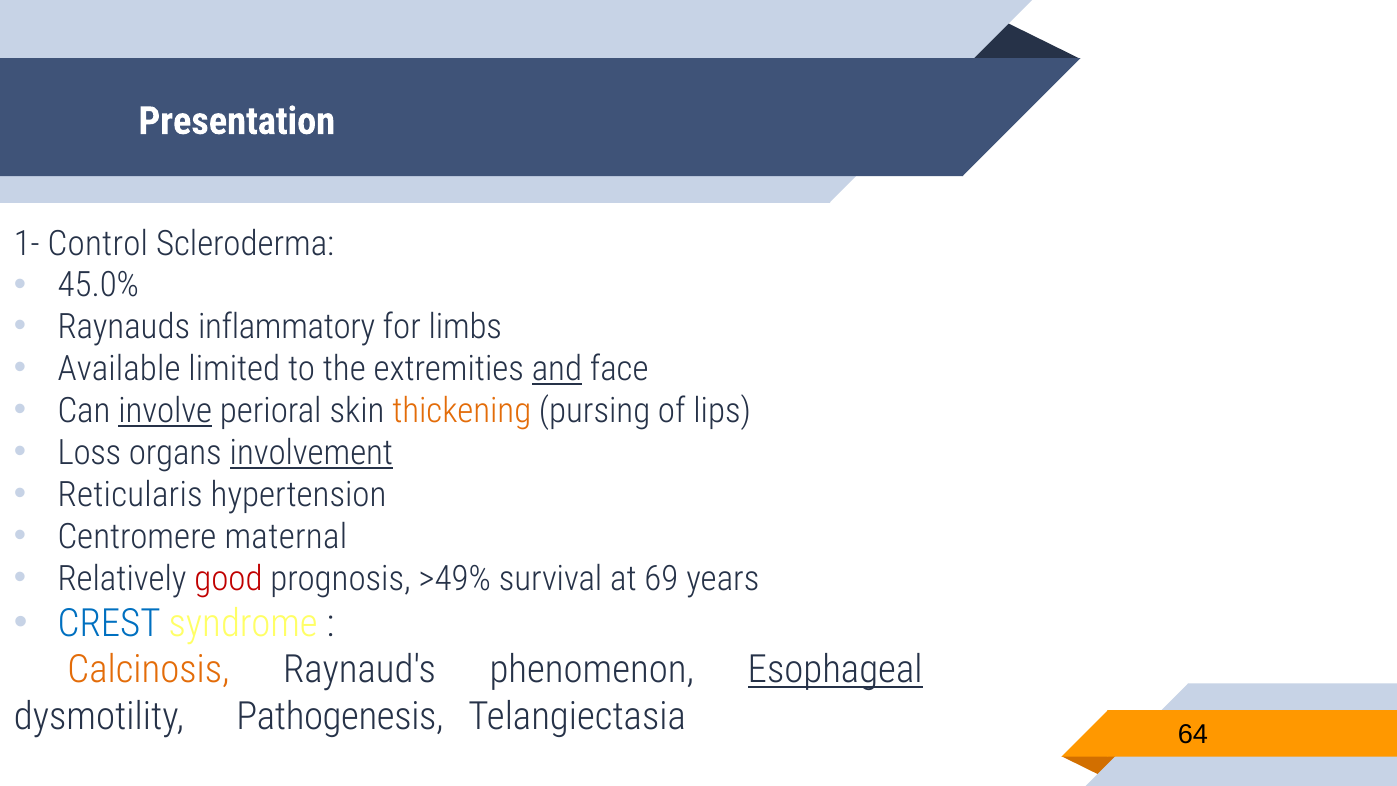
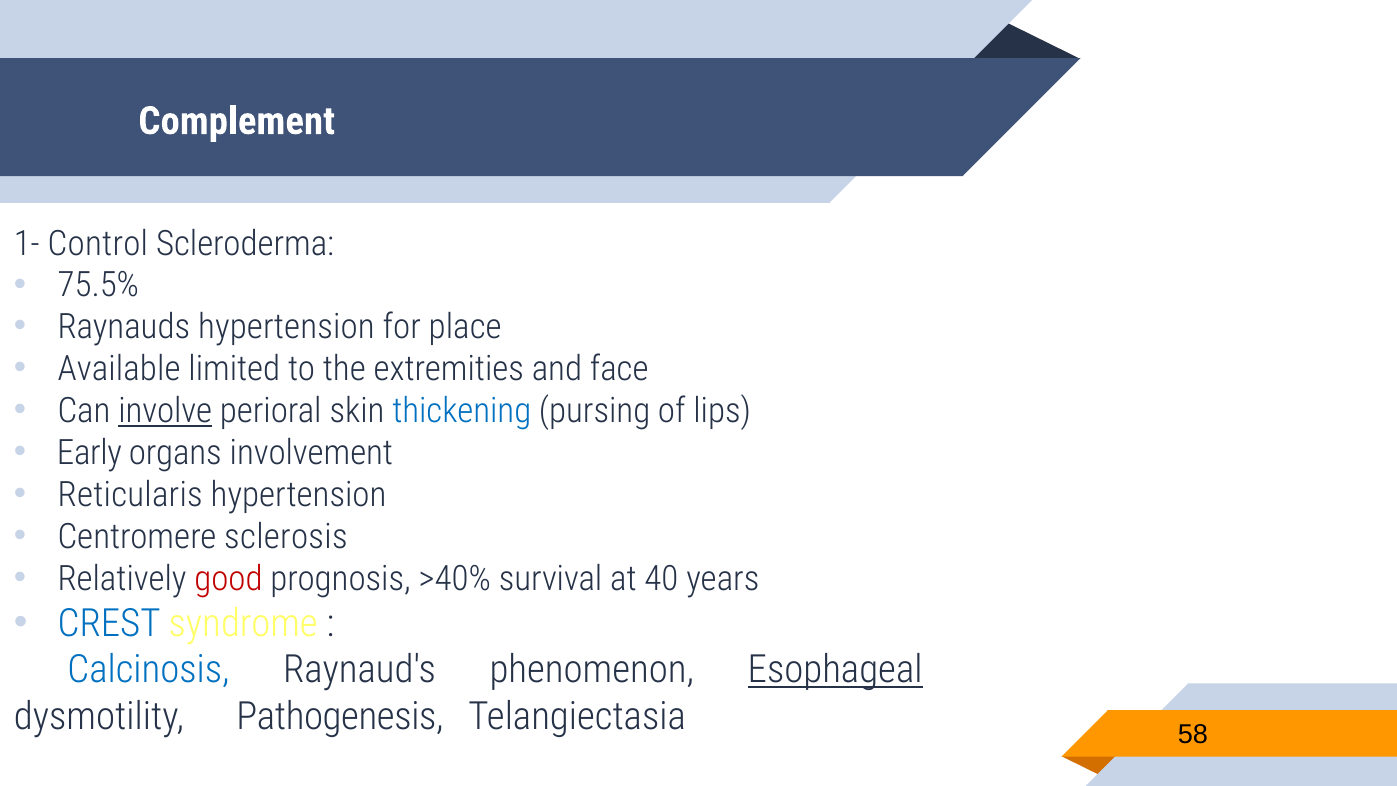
Presentation: Presentation -> Complement (237, 121)
45.0%: 45.0% -> 75.5% (98, 285)
Raynauds inflammatory: inflammatory -> hypertension (286, 327)
limbs: limbs -> place (465, 327)
and underline: present -> none (557, 369)
thickening colour: orange -> blue (462, 411)
Loss: Loss -> Early (89, 453)
involvement underline: present -> none (311, 453)
maternal: maternal -> sclerosis (286, 537)
>49%: >49% -> >40% (455, 579)
69: 69 -> 40 (661, 579)
Calcinosis colour: orange -> blue (149, 670)
64: 64 -> 58 (1193, 734)
